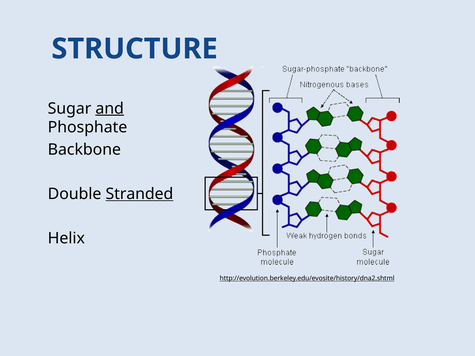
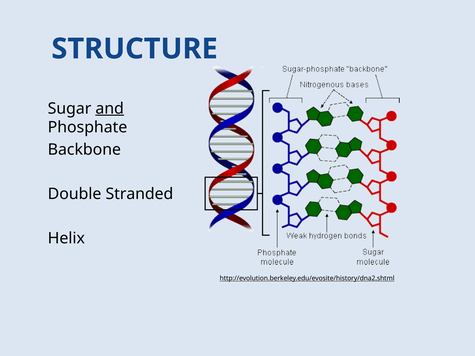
Stranded underline: present -> none (139, 194)
